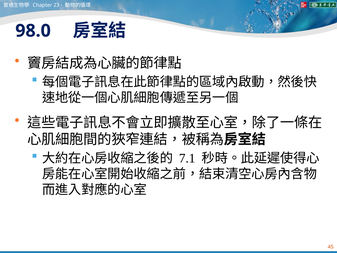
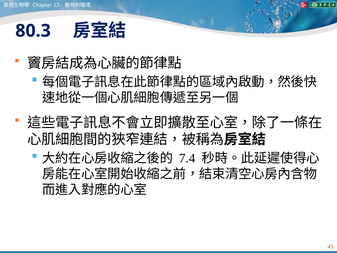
98.0: 98.0 -> 80.3 (33, 31)
7.1: 7.1 -> 7.4 (187, 158)
